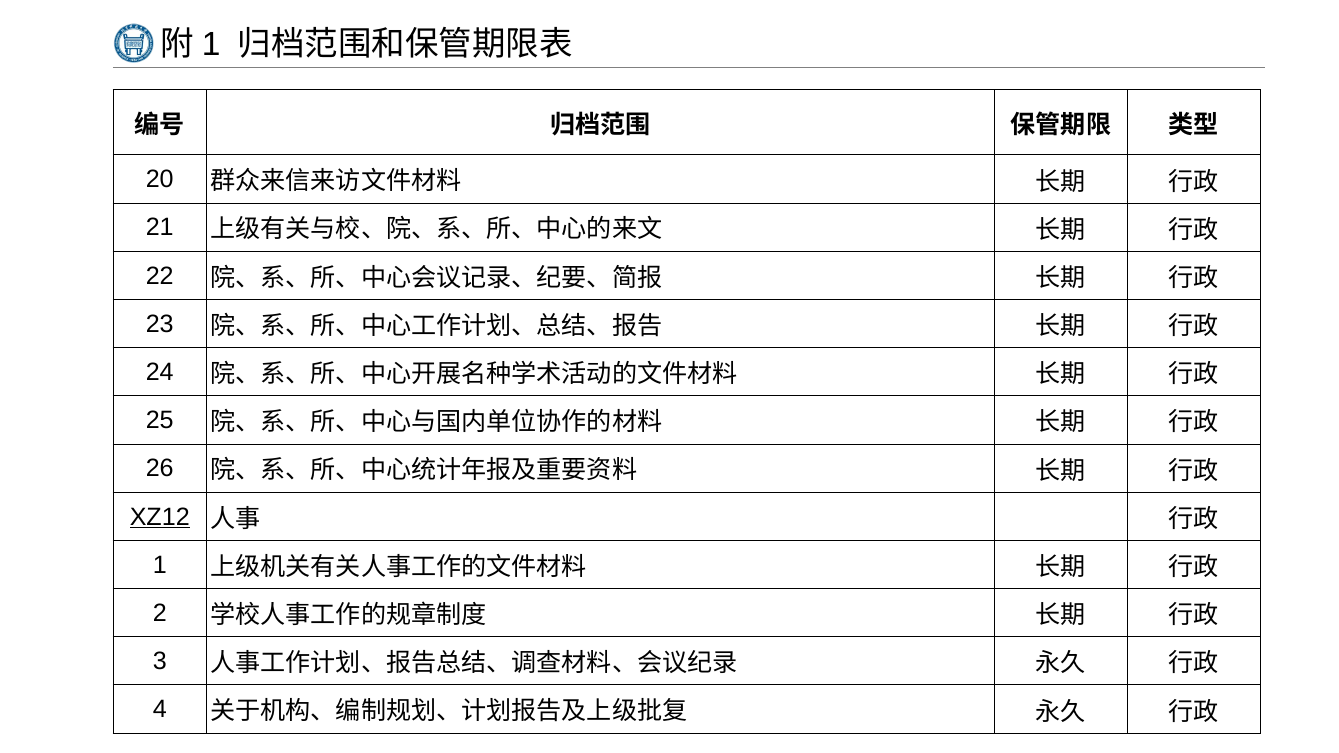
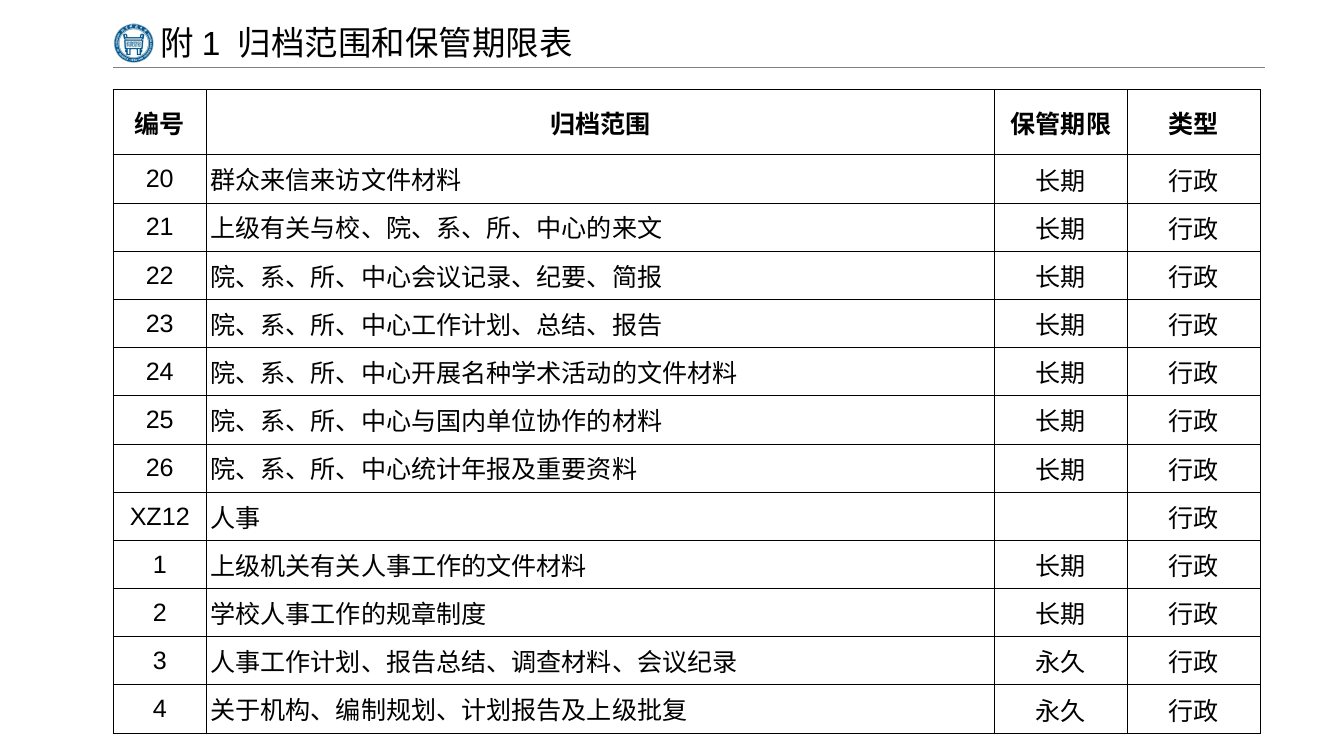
XZ12 underline: present -> none (160, 517)
